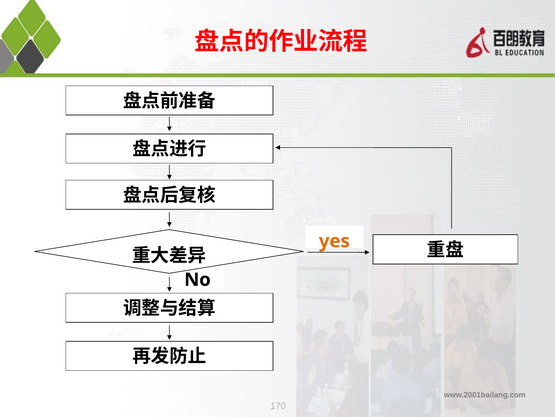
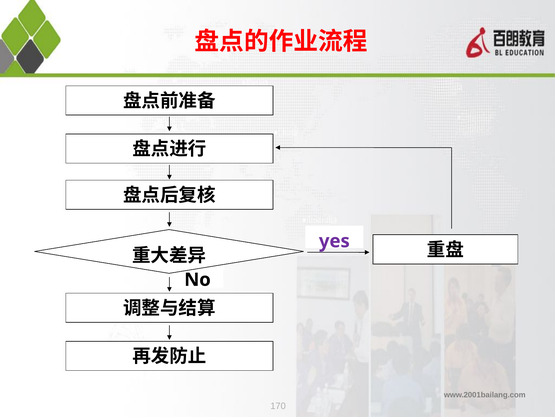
yes colour: orange -> purple (334, 241)
